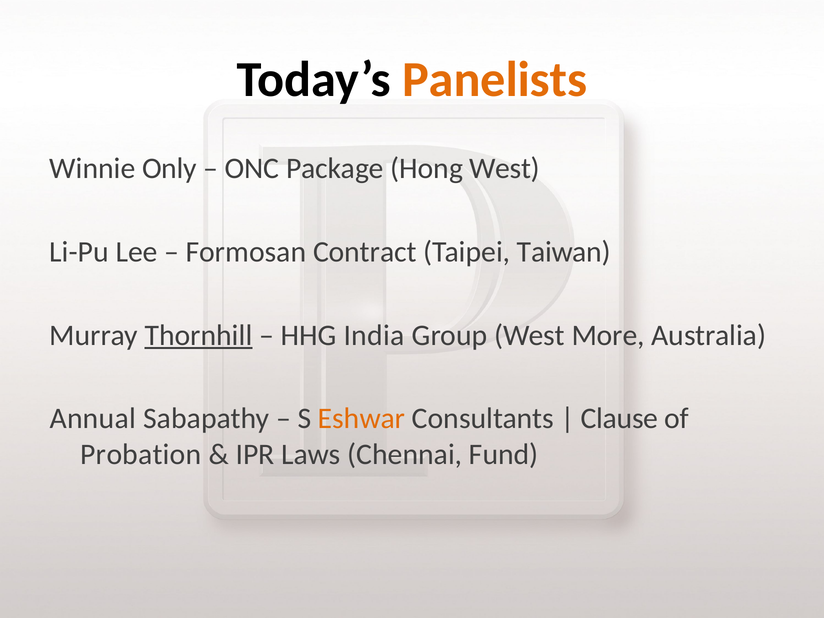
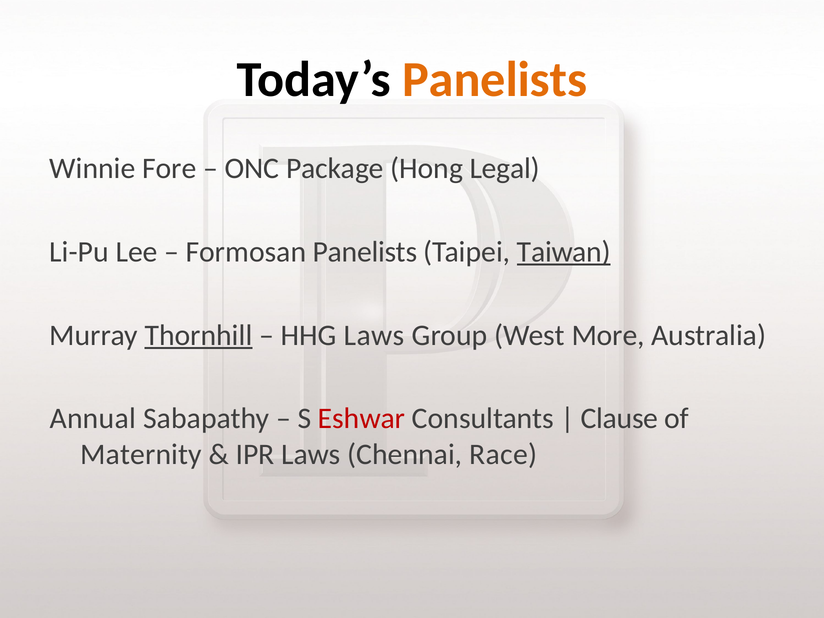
Only: Only -> Fore (169, 168)
Hong West: West -> Legal (505, 168)
Formosan Contract: Contract -> Panelists (365, 252)
Taiwan underline: none -> present (564, 252)
HHG India: India -> Laws (374, 335)
Eshwar colour: orange -> red (362, 419)
Probation: Probation -> Maternity (141, 454)
Fund: Fund -> Race (503, 454)
